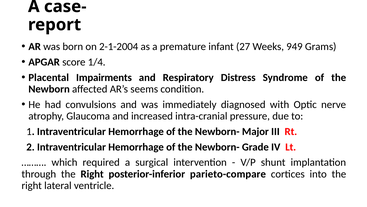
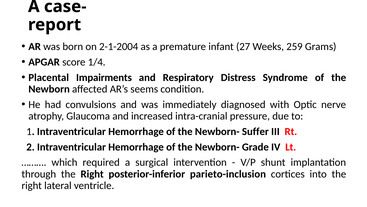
949: 949 -> 259 (294, 46)
Major: Major -> Suffer (255, 131)
parieto-compare: parieto-compare -> parieto-inclusion (228, 174)
